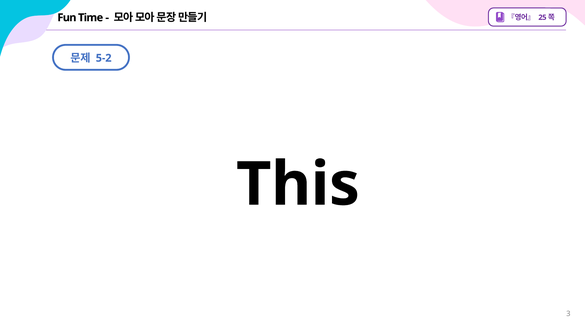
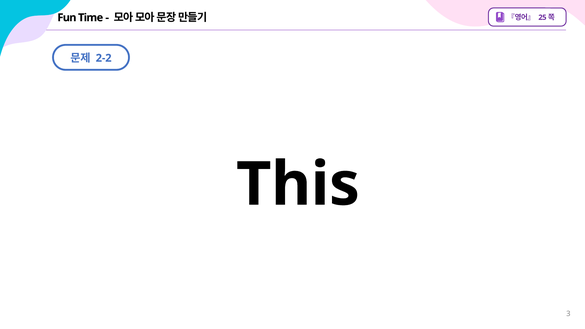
5-2: 5-2 -> 2-2 (104, 58)
